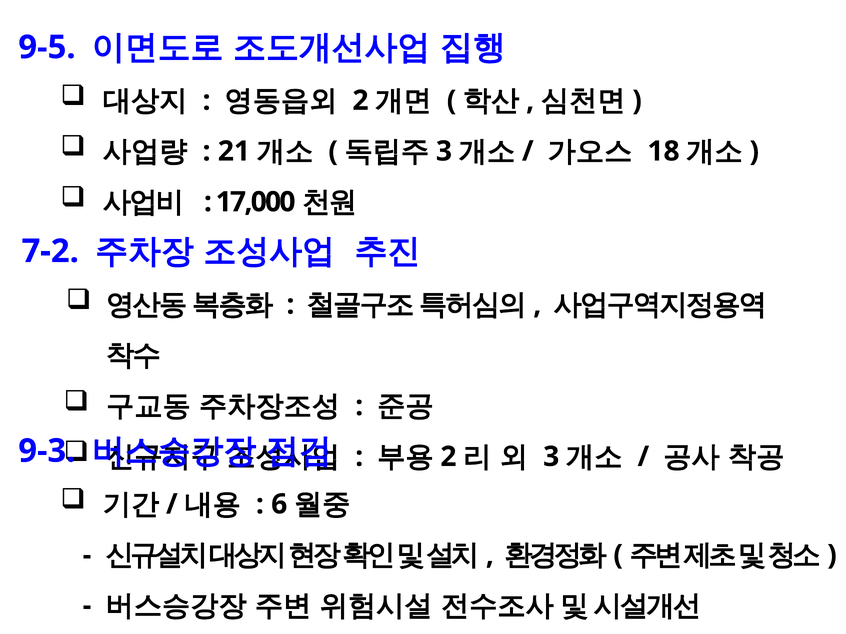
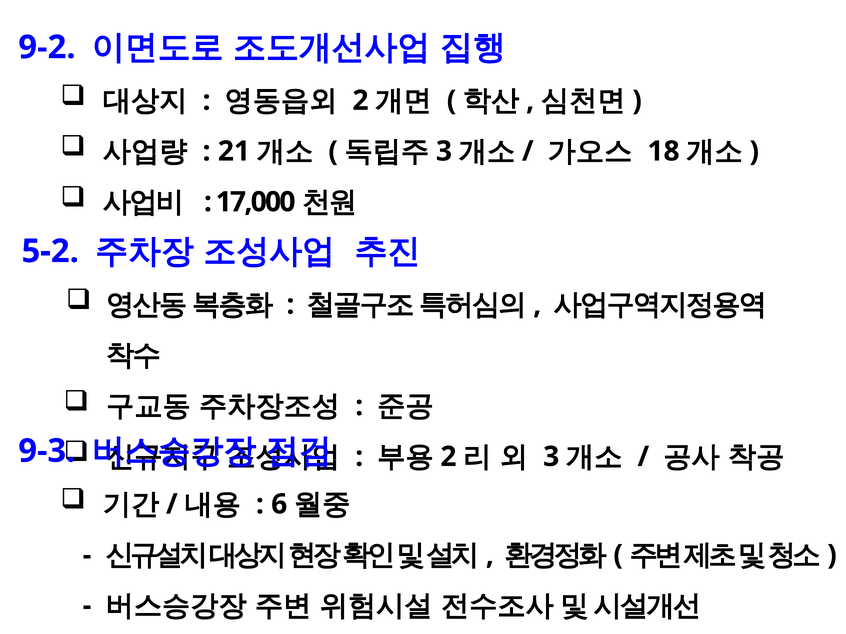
9-5: 9-5 -> 9-2 (47, 47)
7-2: 7-2 -> 5-2 (50, 251)
